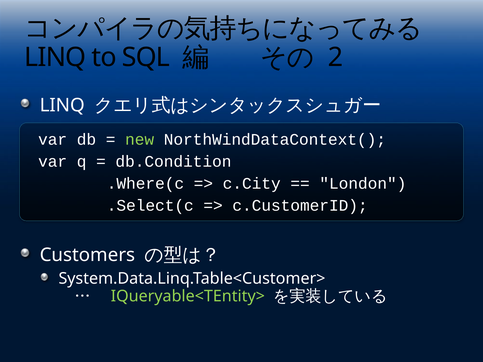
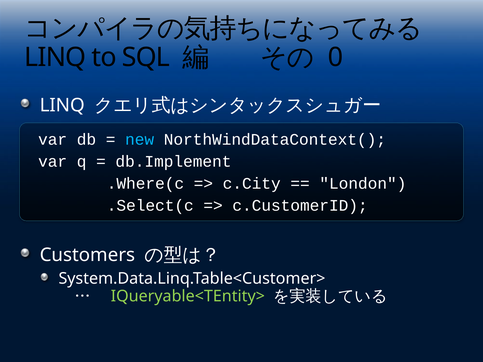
2: 2 -> 0 (336, 57)
new colour: light green -> light blue (140, 139)
db.Condition: db.Condition -> db.Implement (173, 162)
